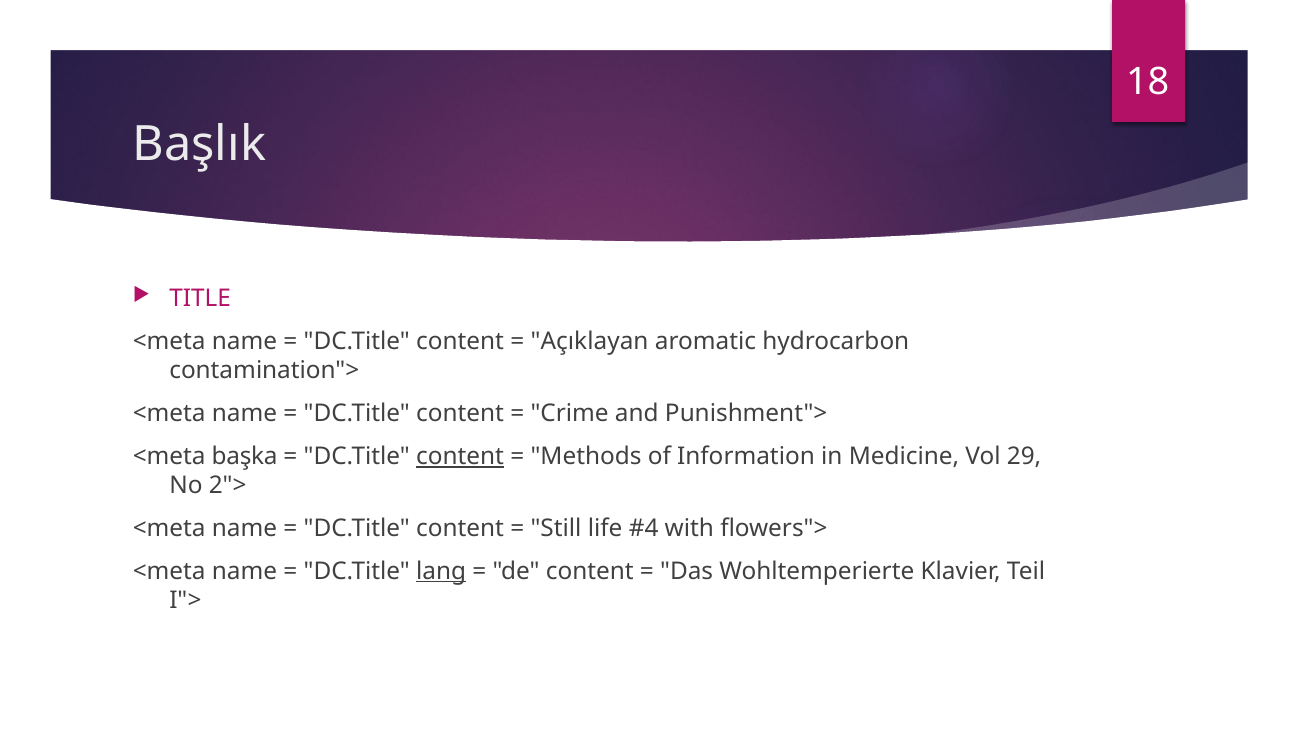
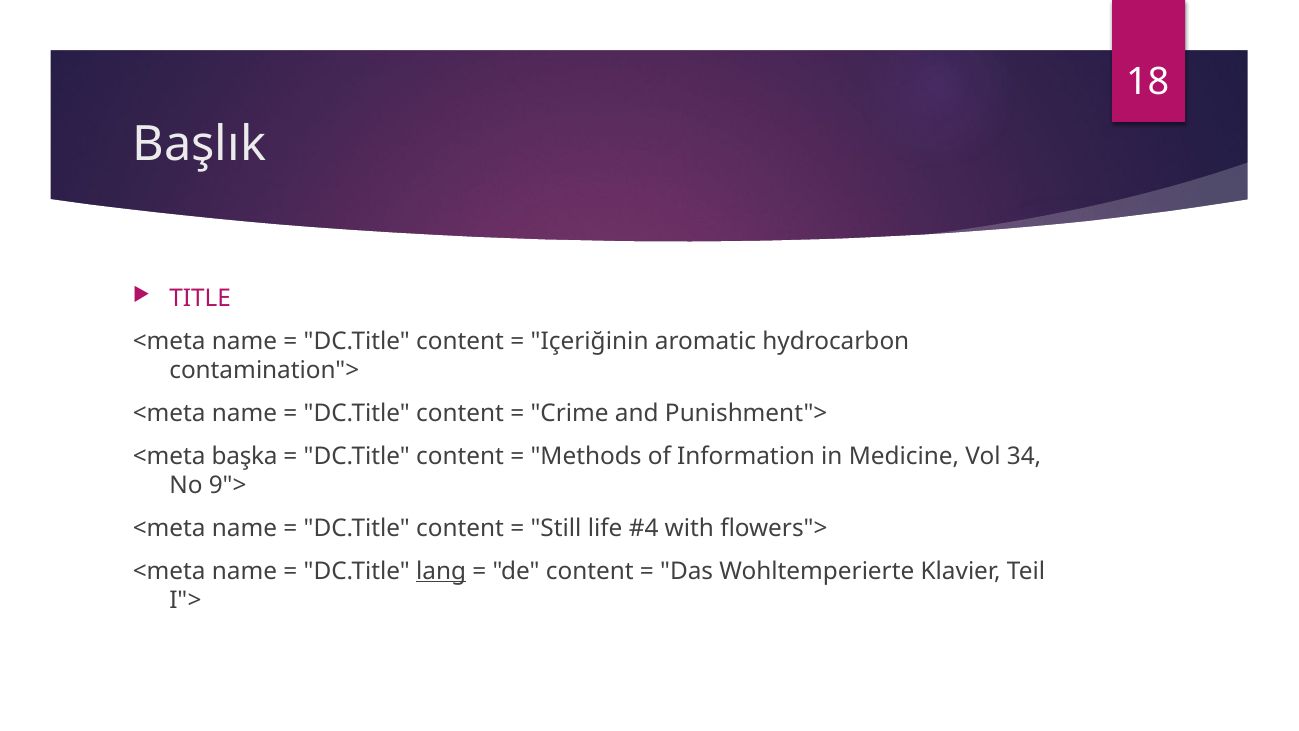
Açıklayan: Açıklayan -> Içeriğinin (590, 341)
content underline: present -> none (460, 456)
29: 29 -> 34 (1024, 456)
2">: 2"> -> 9"> (228, 485)
